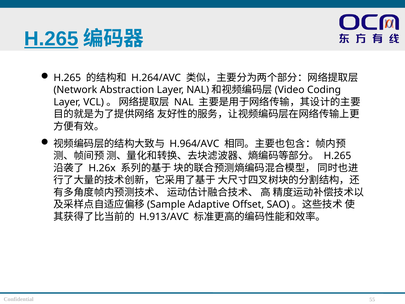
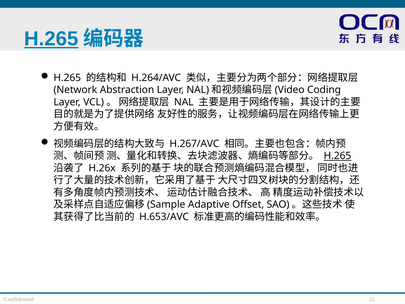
H.964/AVC: H.964/AVC -> H.267/AVC (194, 144)
H.265 underline: none -> present (337, 156)
H.913/AVC: H.913/AVC -> H.653/AVC (164, 217)
